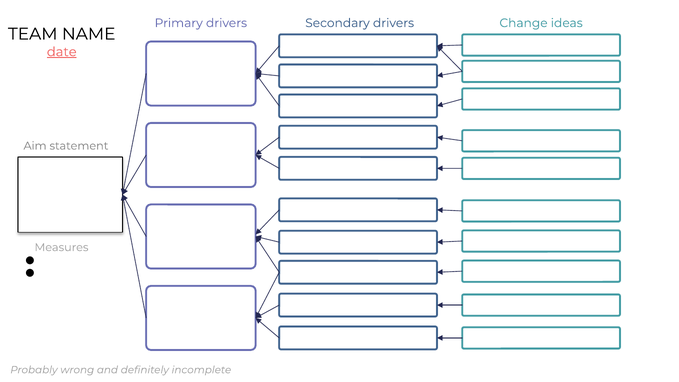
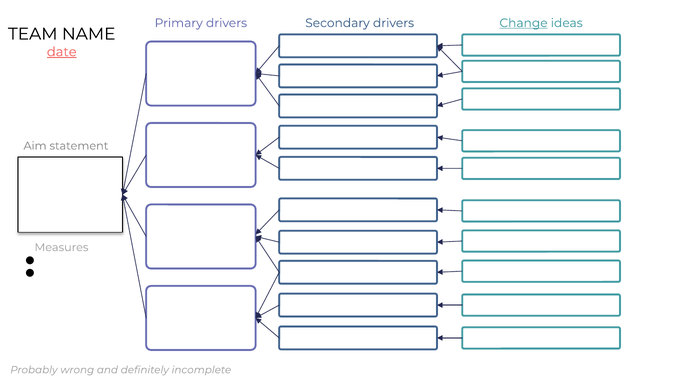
Change underline: none -> present (524, 23)
